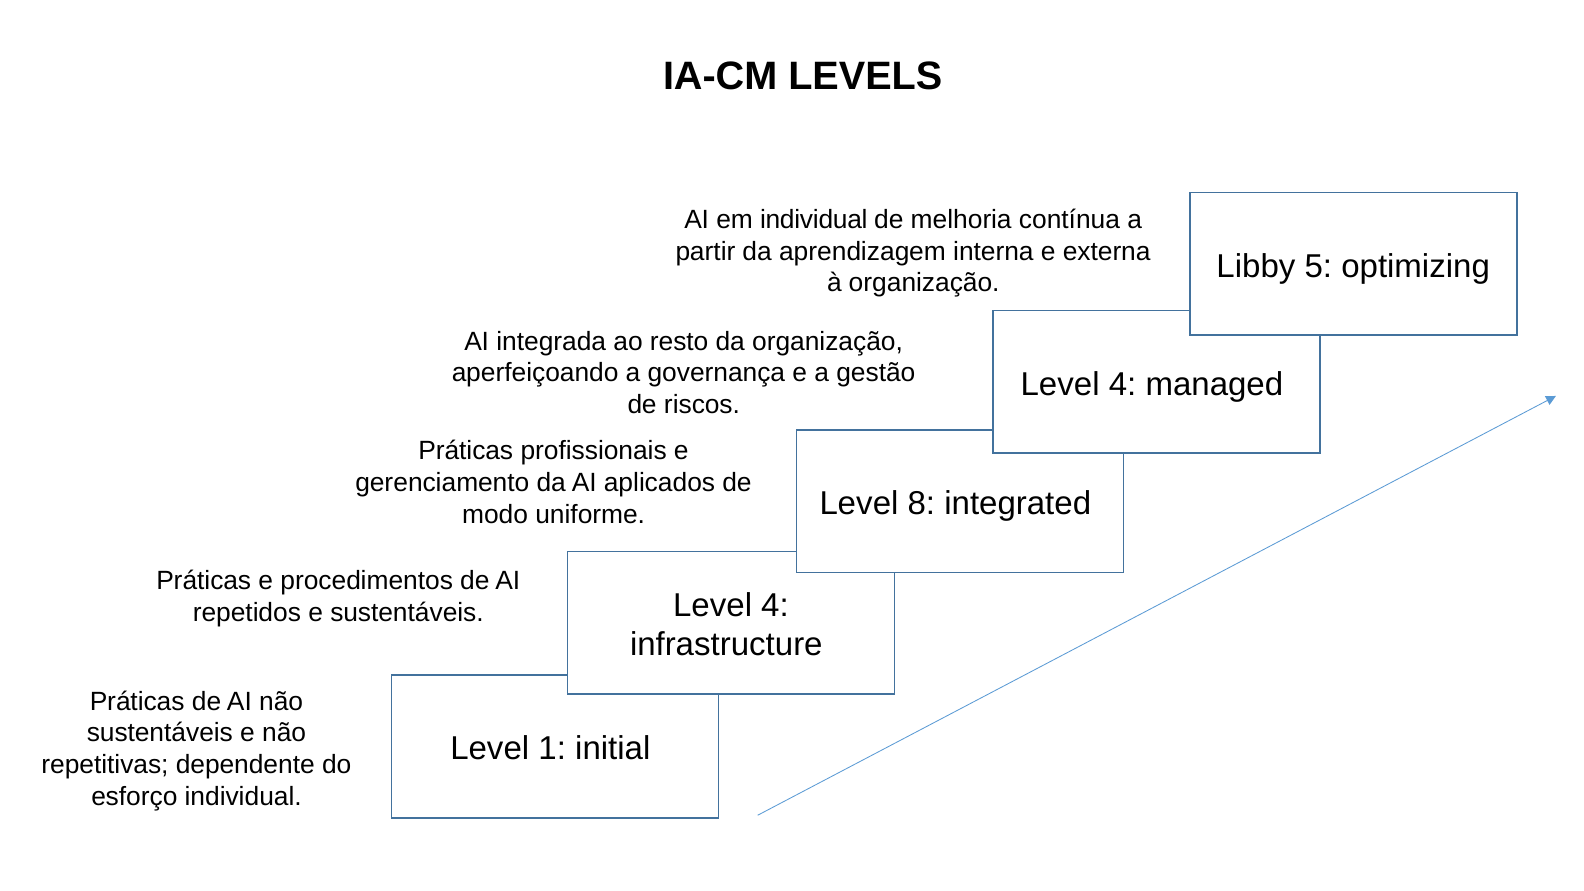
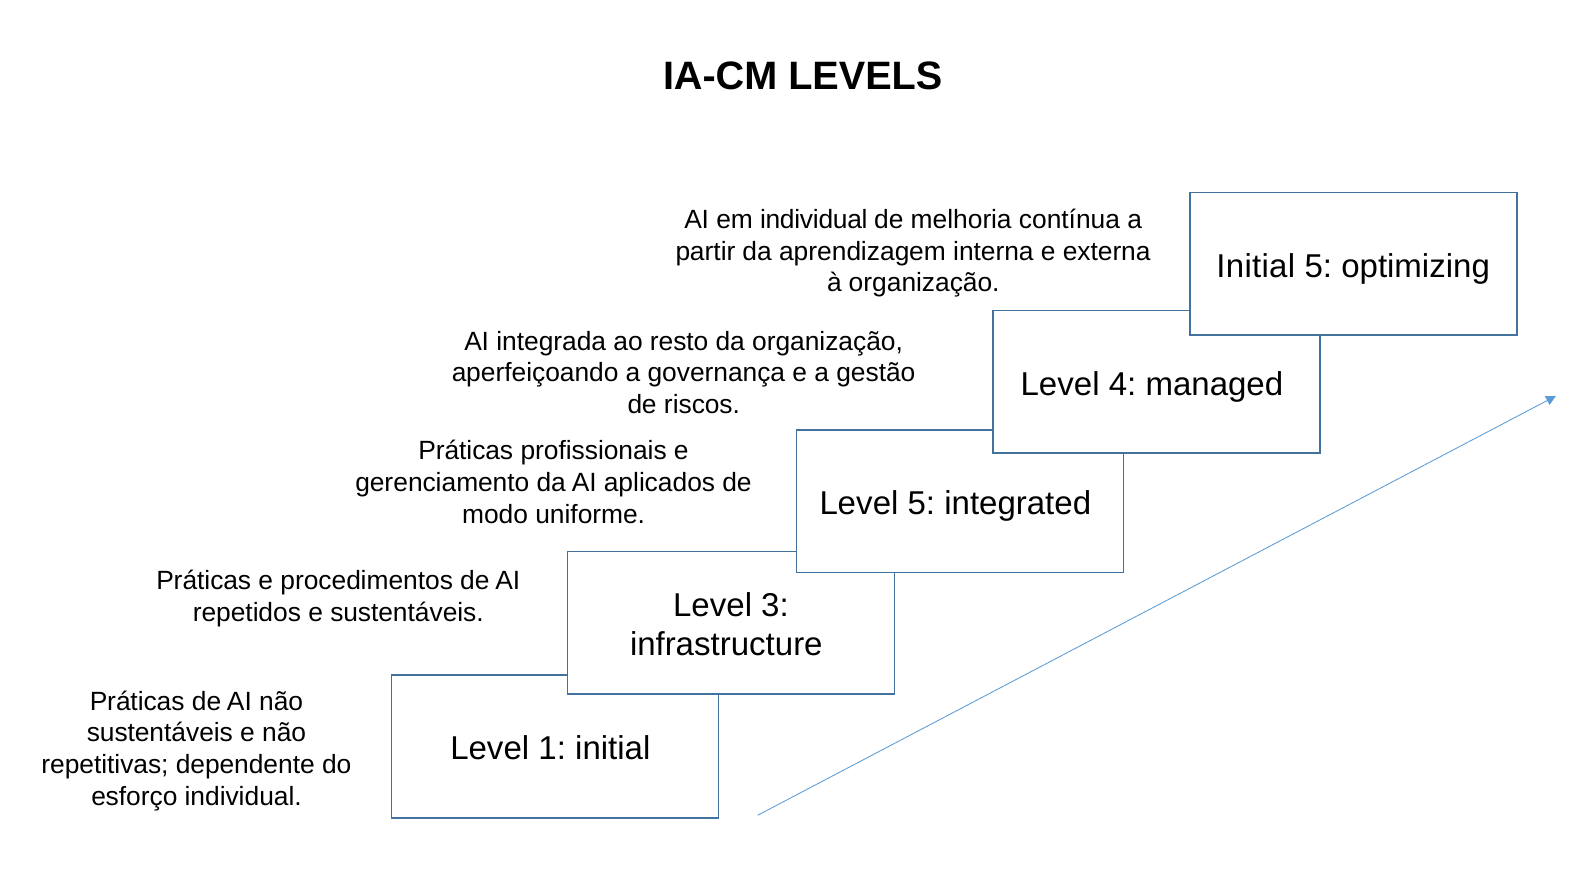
Libby: Libby -> Initial (1256, 266)
Level 8: 8 -> 5 (921, 504)
4: 4 -> 3 (775, 605)
